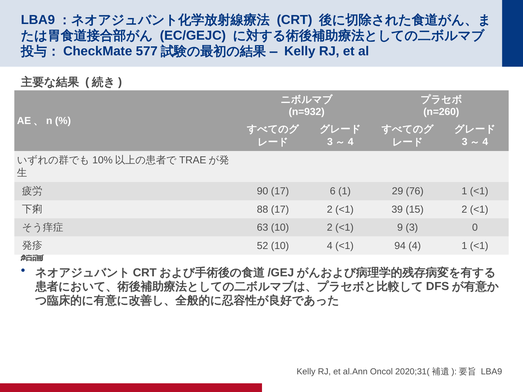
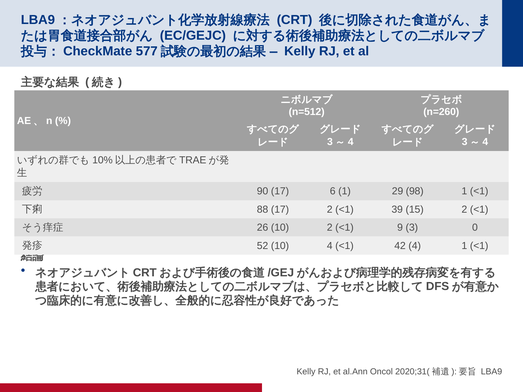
n=932: n=932 -> n=512 (307, 112)
76: 76 -> 98 (415, 191)
63: 63 -> 26 (263, 228)
94: 94 -> 42 (400, 246)
